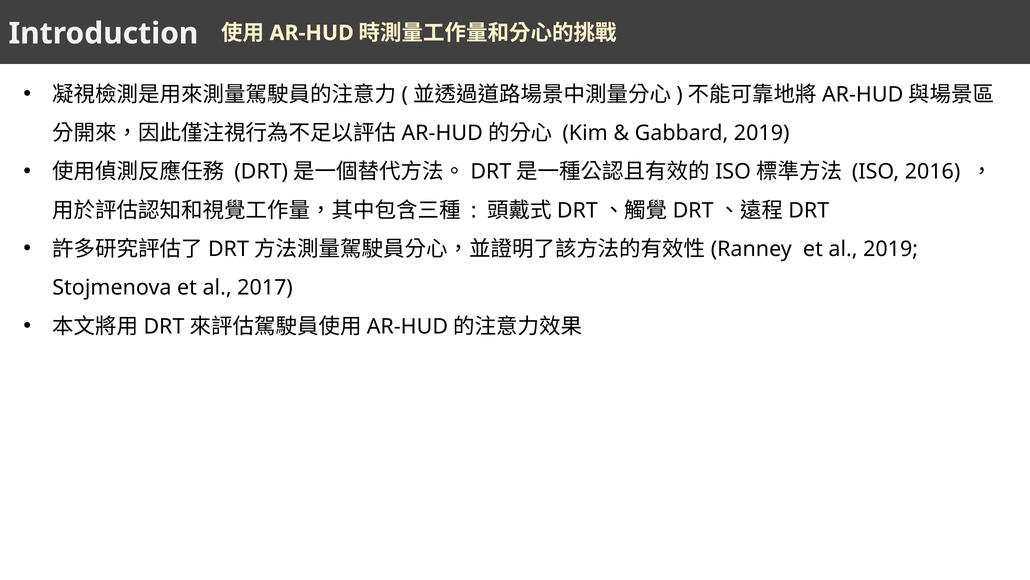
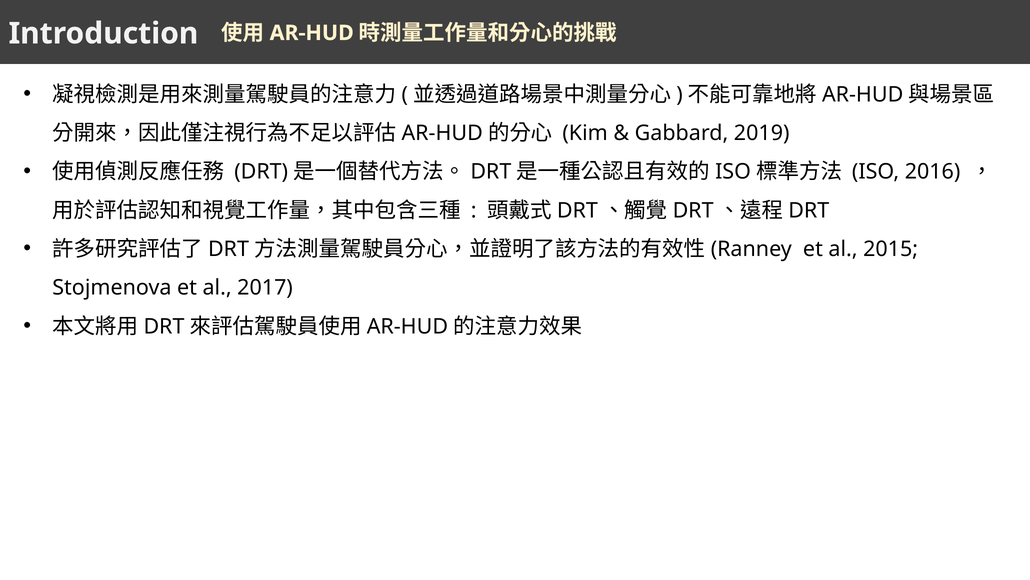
al 2019: 2019 -> 2015 (891, 249)
